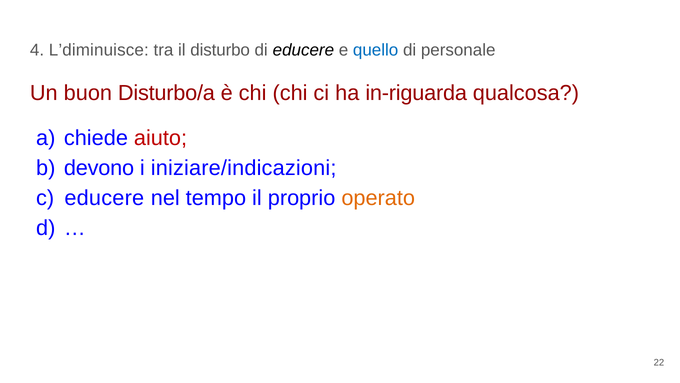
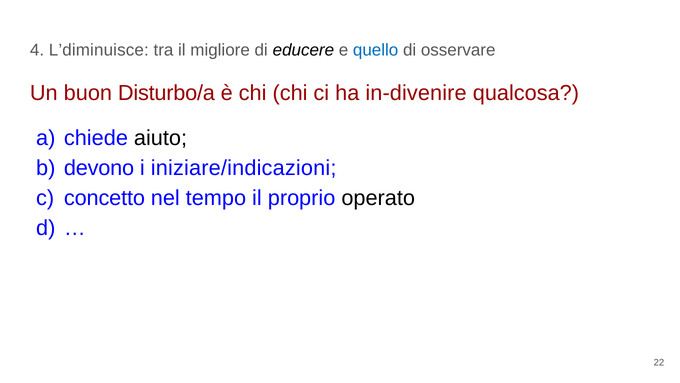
disturbo: disturbo -> migliore (220, 50)
personale: personale -> osservare (458, 50)
in-riguarda: in-riguarda -> in-divenire (416, 93)
aiuto colour: red -> black (160, 138)
educere: educere -> concetto (104, 198)
operato colour: orange -> black (378, 198)
